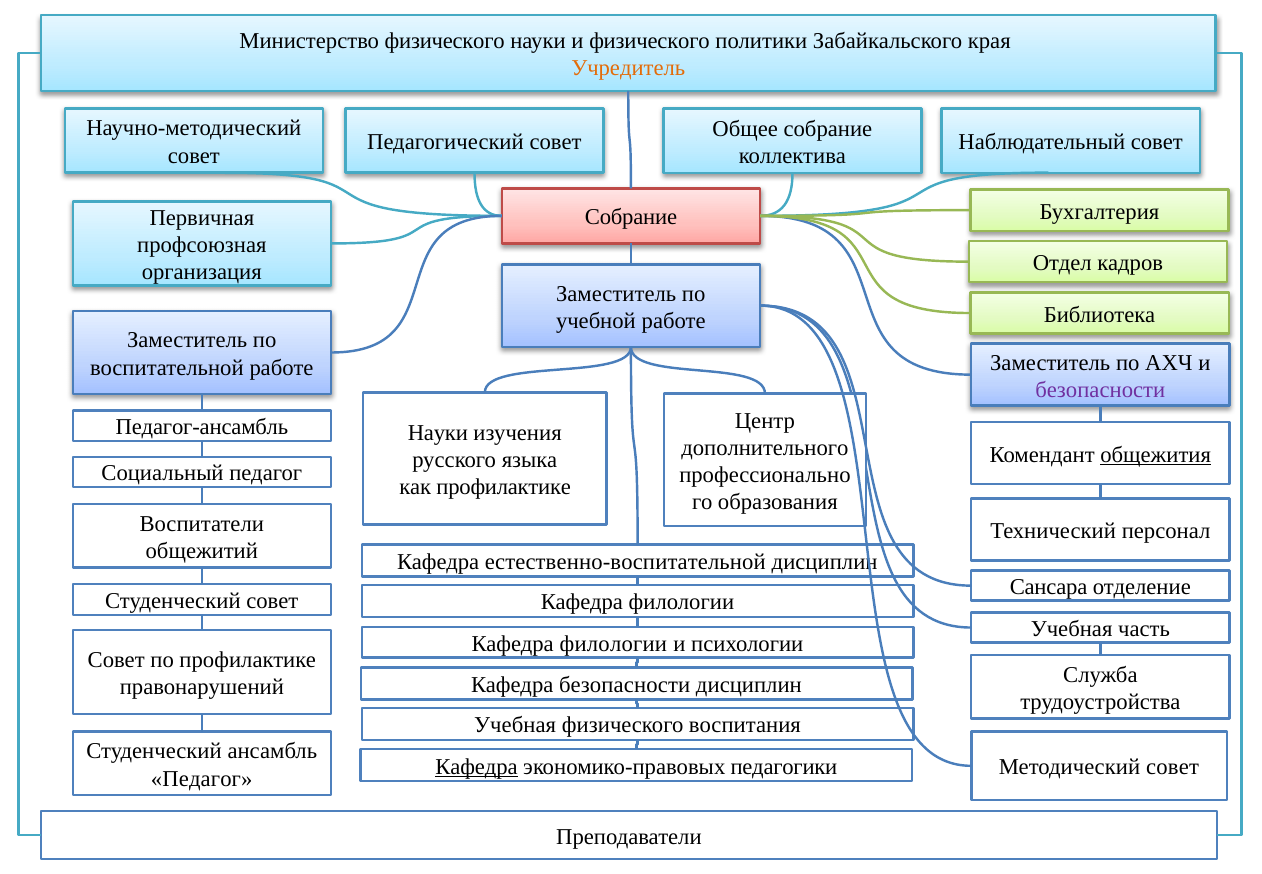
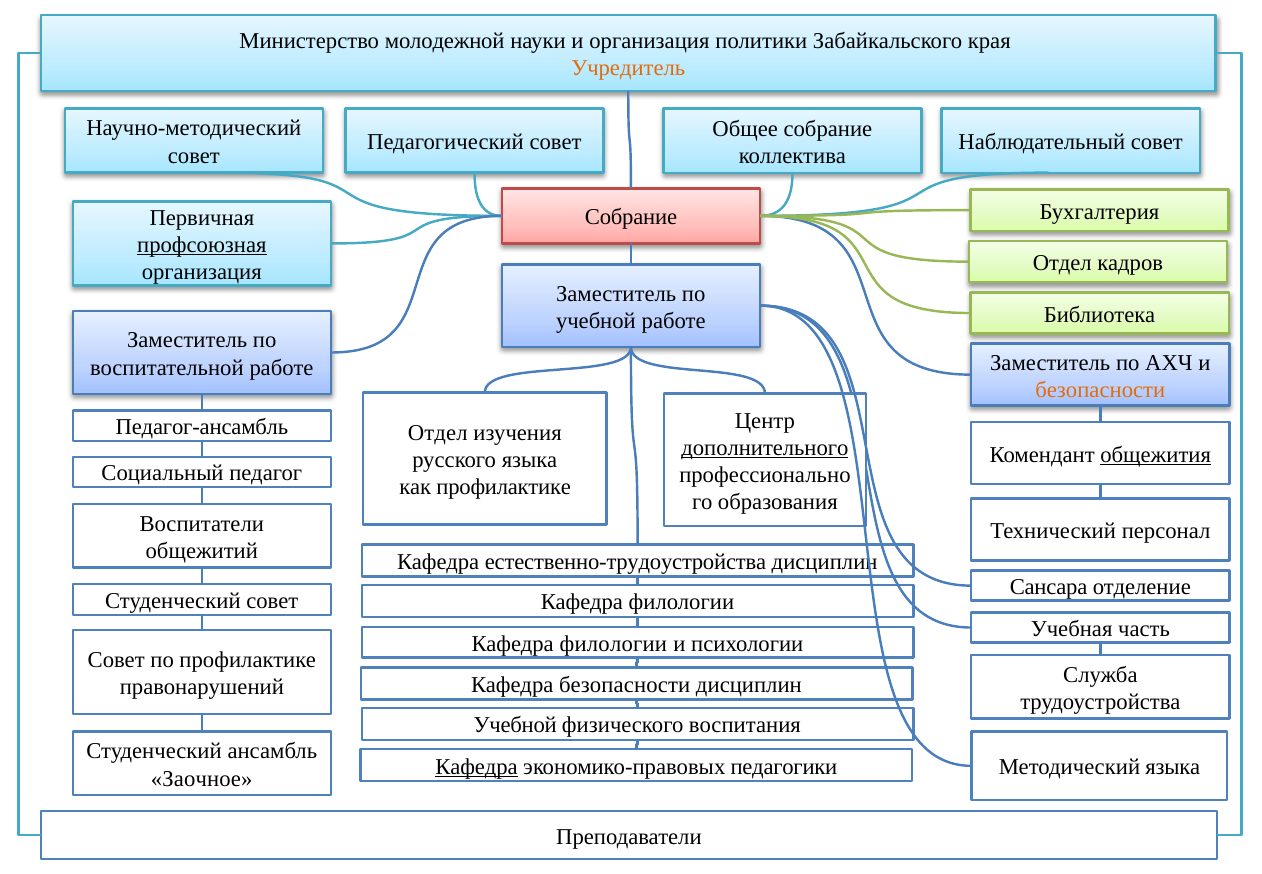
Министерство физического: физического -> молодежной (445, 41)
и физического: физического -> организация (649, 41)
профсоюзная underline: none -> present (202, 245)
безопасности colour: purple -> orange (1100, 390)
Науки: Науки -> Отдел (438, 433)
дополнительного underline: none -> present (765, 448)
естественно-воспитательной: естественно-воспитательной -> естественно-трудоустройства (626, 562)
Учебная: Учебная -> Учебной (515, 725)
Методический совет: совет -> языка (1173, 767)
Педагог: Педагог -> Заочное (202, 778)
